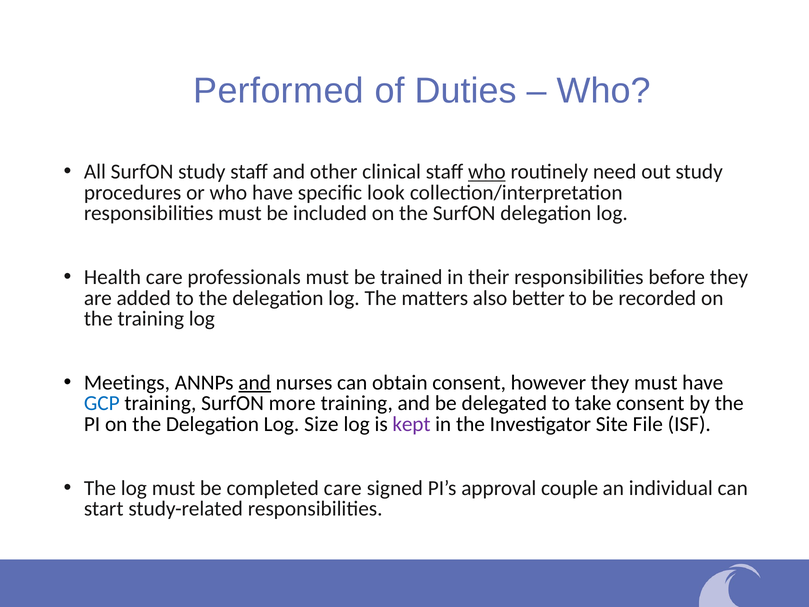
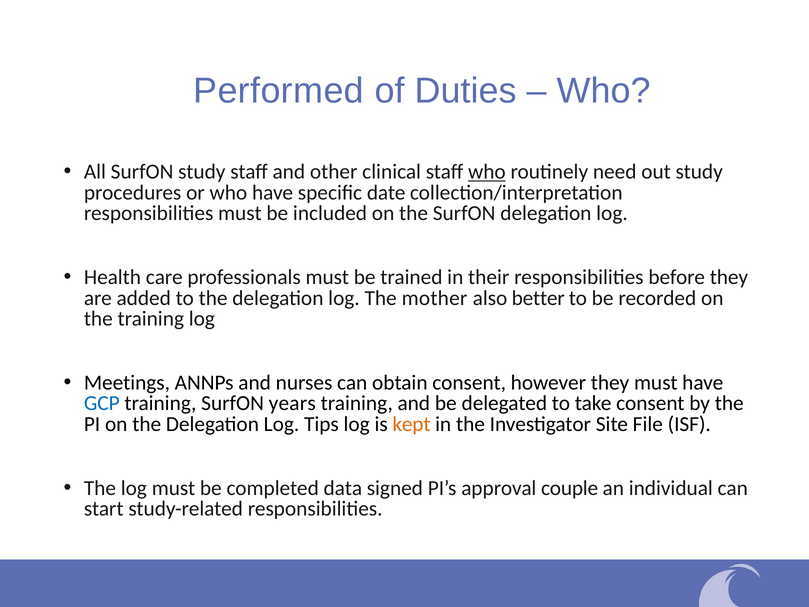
look: look -> date (386, 192)
matters: matters -> mother (435, 298)
and underline: present -> none (255, 383)
more: more -> years (292, 403)
Size: Size -> Tips (321, 424)
kept colour: purple -> orange (411, 424)
completed care: care -> data (343, 488)
